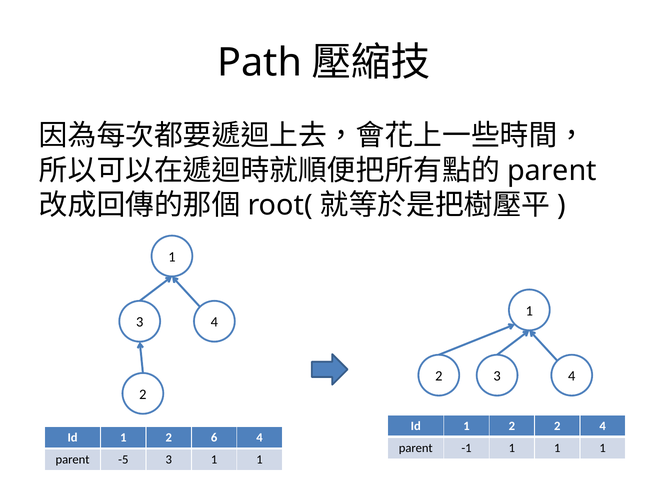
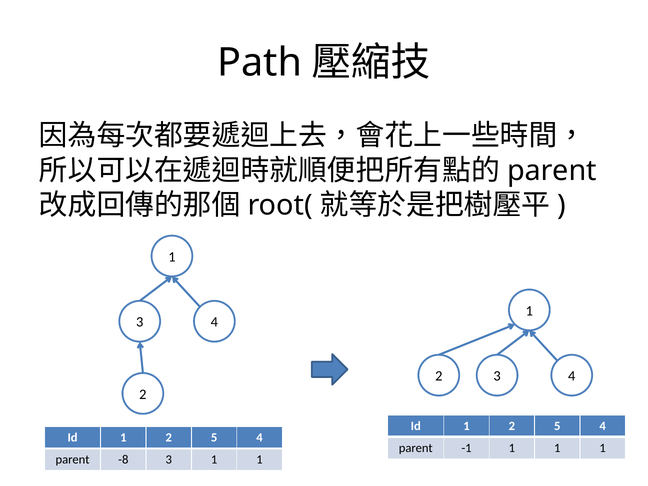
2: 2 -> 5 (557, 426)
6: 6 -> 5 (214, 438)
-5: -5 -> -8 (123, 460)
